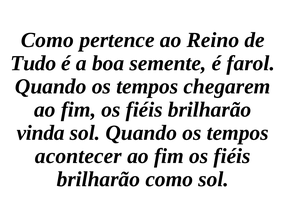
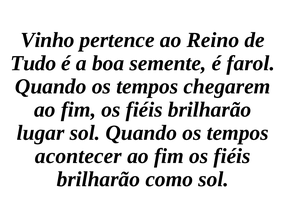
Como: Como -> Vinho (48, 40)
vinda: vinda -> lugar (41, 133)
